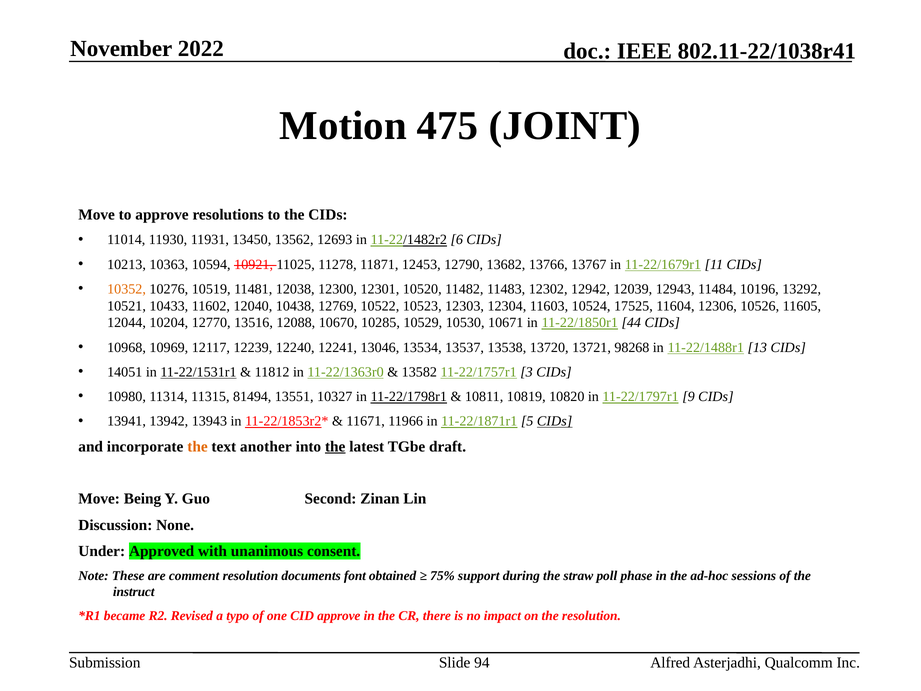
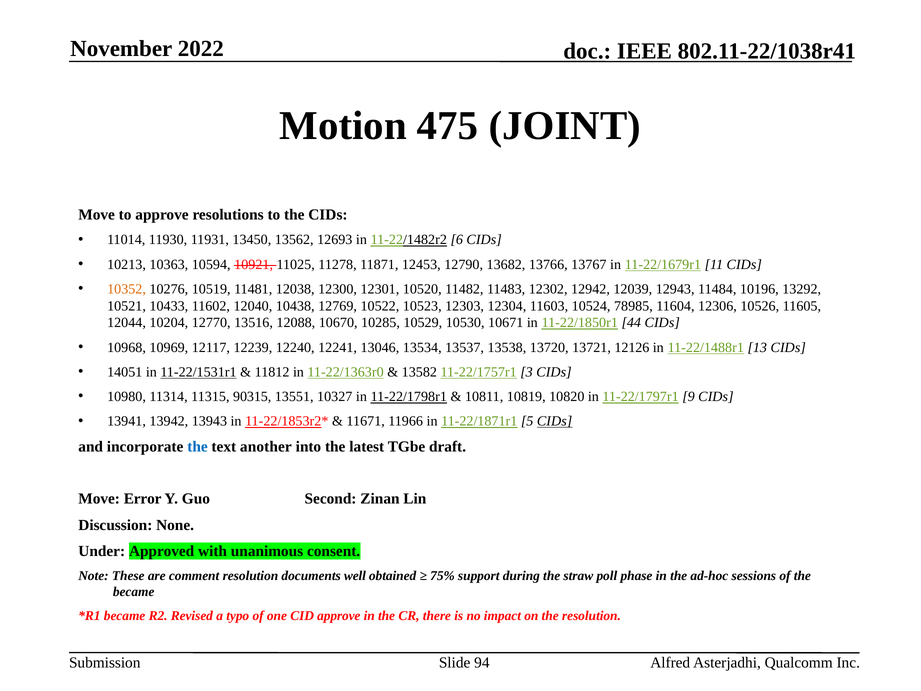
17525: 17525 -> 78985 (633, 306)
98268: 98268 -> 12126 (632, 347)
81494: 81494 -> 90315 (252, 396)
the colour: orange -> blue (197, 446)
the underline: present -> none (335, 446)
Being: Being -> Error (143, 499)
font: font -> well (355, 576)
instruct: instruct -> became (134, 592)
